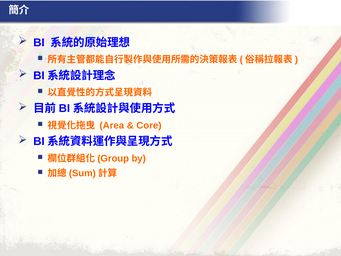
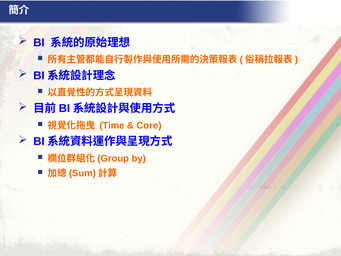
Area: Area -> Time (112, 125)
